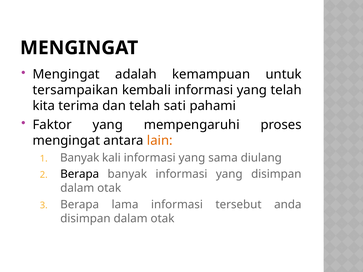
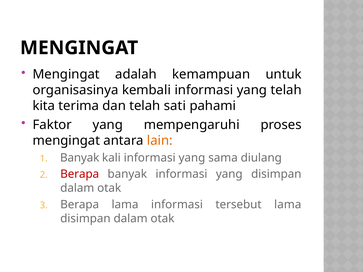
tersampaikan: tersampaikan -> organisasinya (75, 90)
Berapa colour: black -> red (80, 174)
tersebut anda: anda -> lama (288, 205)
